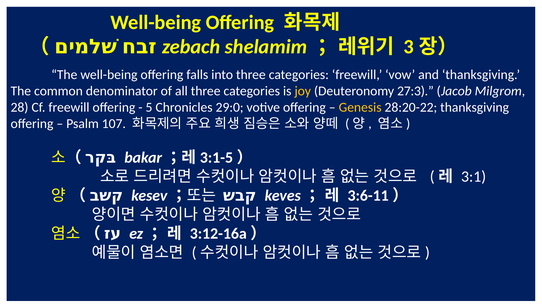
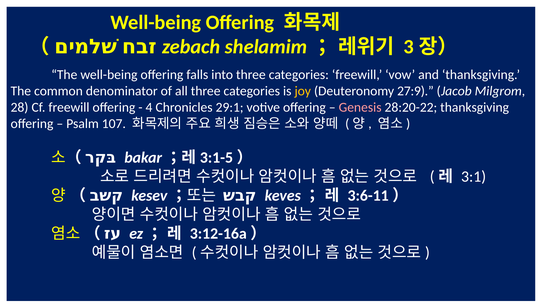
27:3: 27:3 -> 27:9 (415, 91)
5: 5 -> 4 (149, 107)
29:0: 29:0 -> 29:1 (230, 107)
Genesis colour: yellow -> pink (360, 107)
